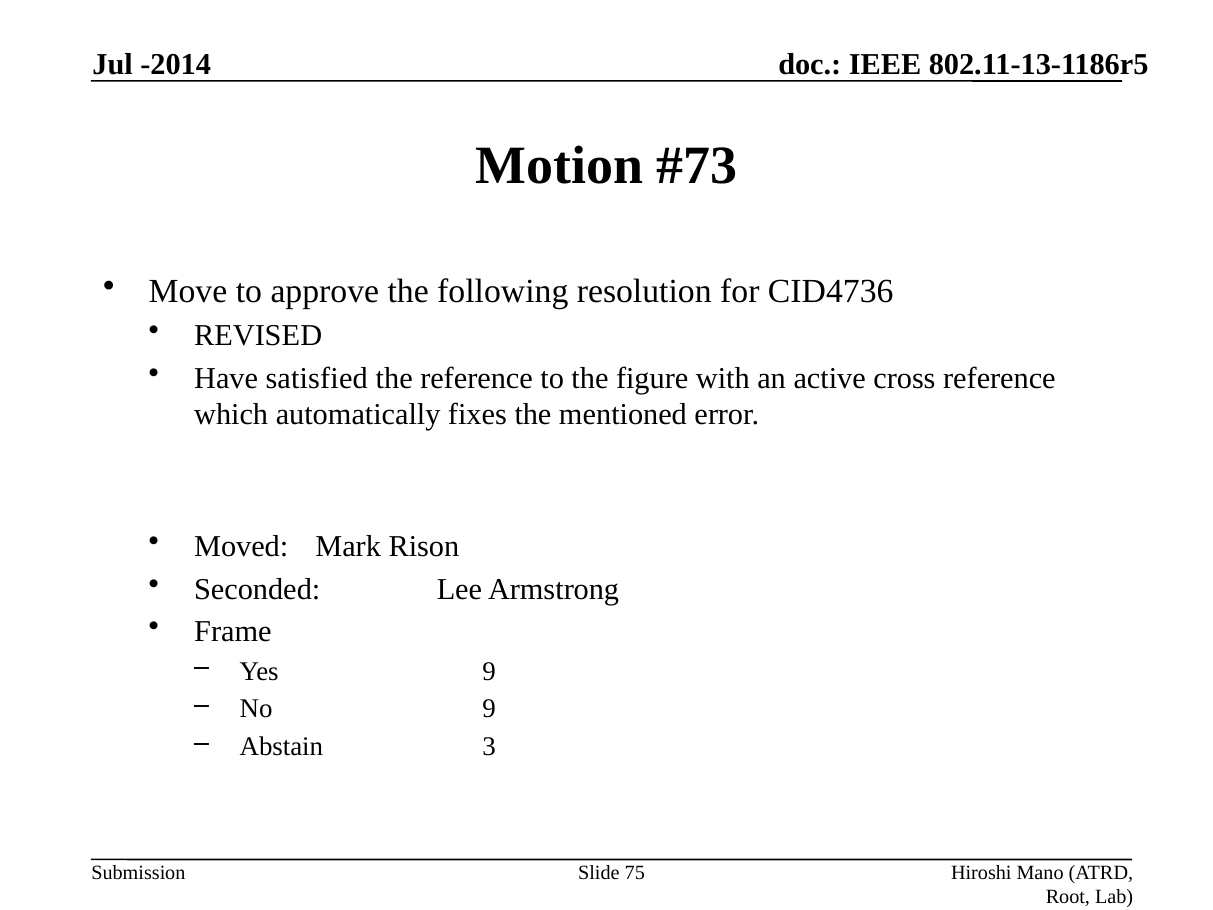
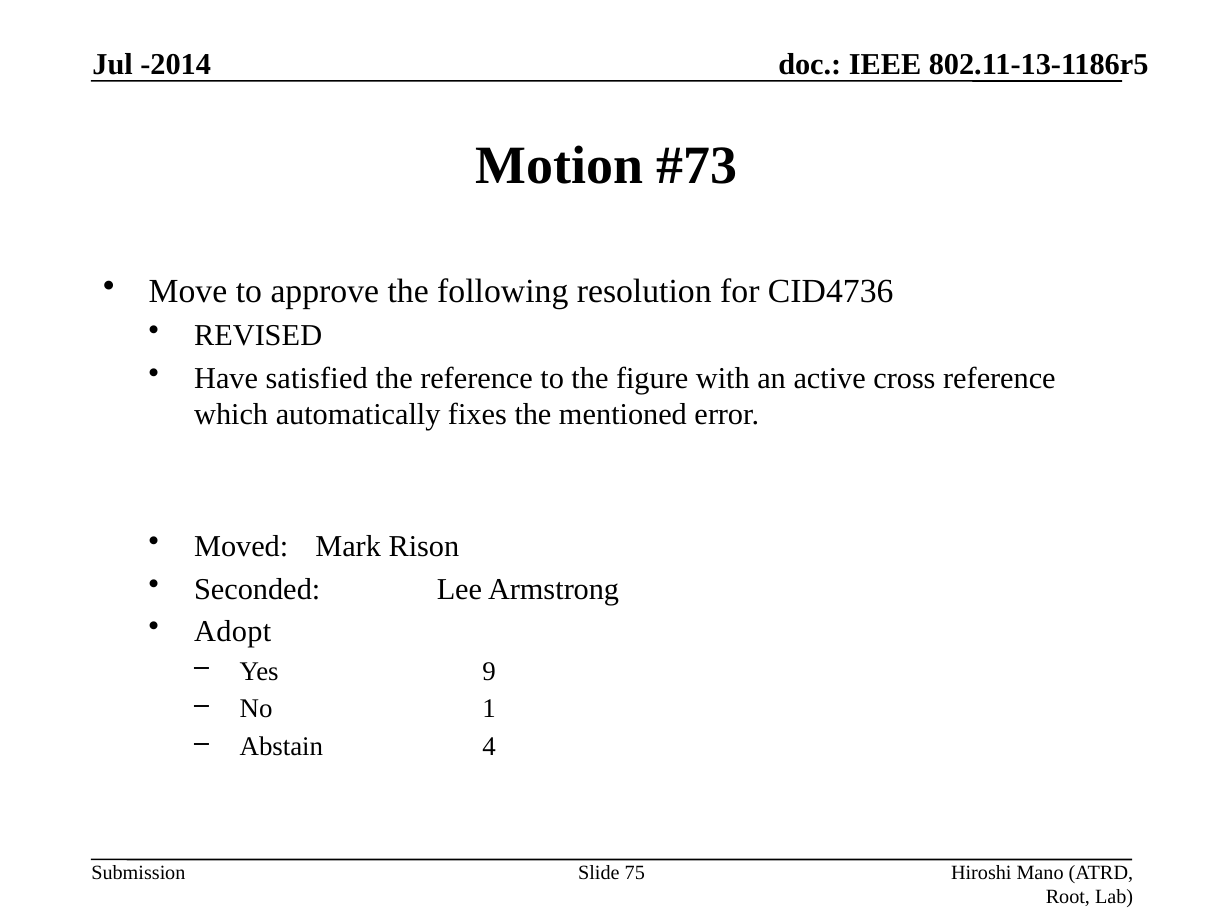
Frame: Frame -> Adopt (233, 632)
No 9: 9 -> 1 (489, 709)
3: 3 -> 4 (489, 747)
